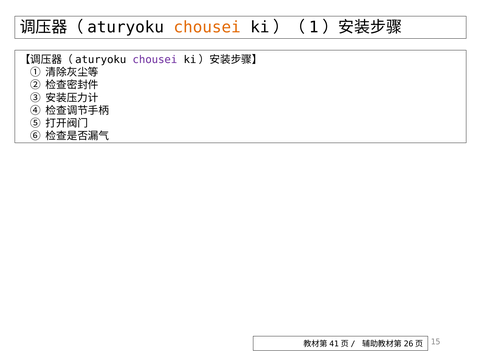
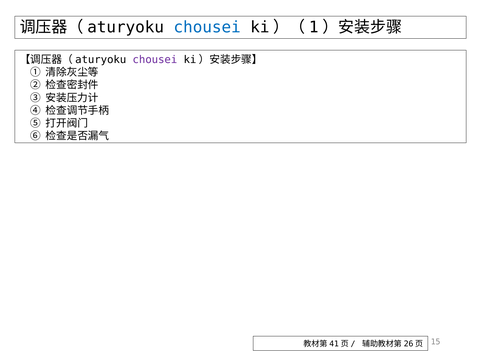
chousei colour: orange -> blue (207, 27)
